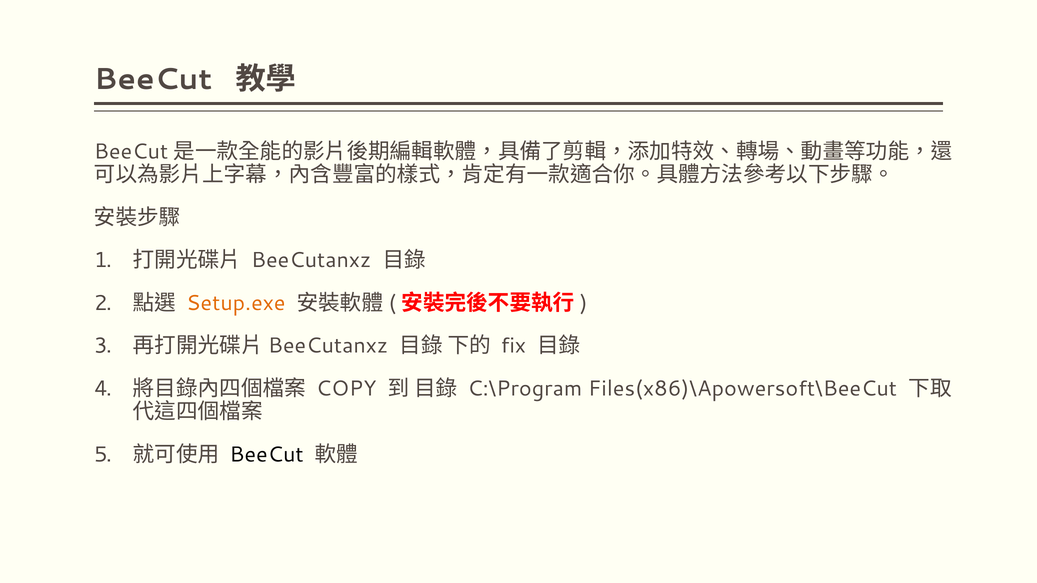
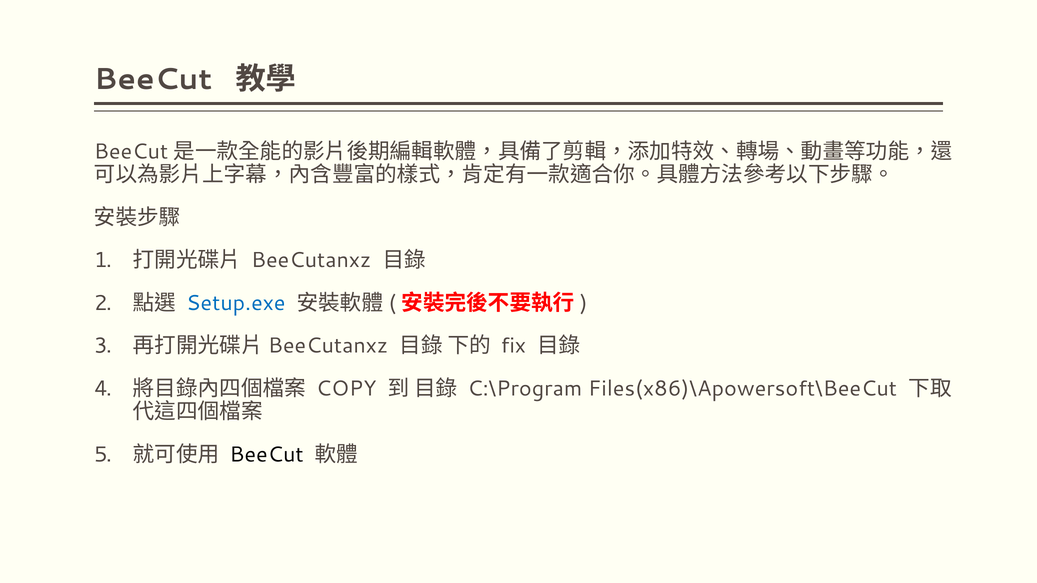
Setup.exe colour: orange -> blue (236, 303)
